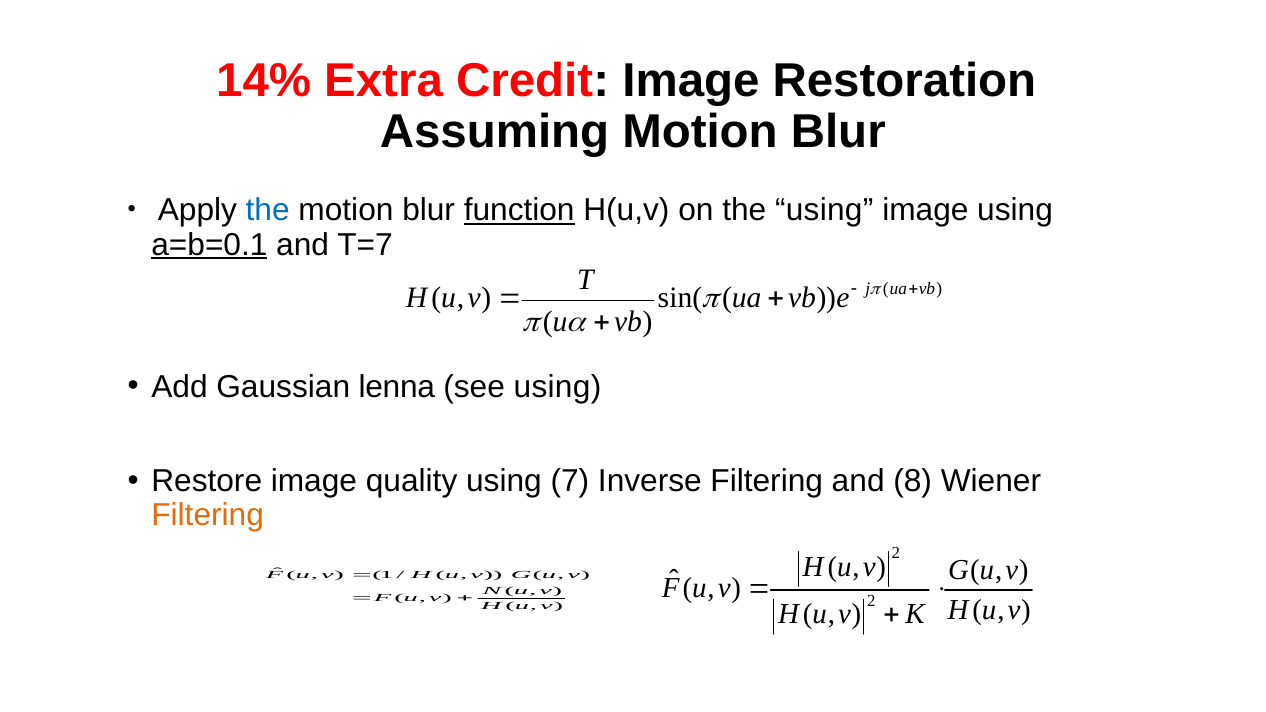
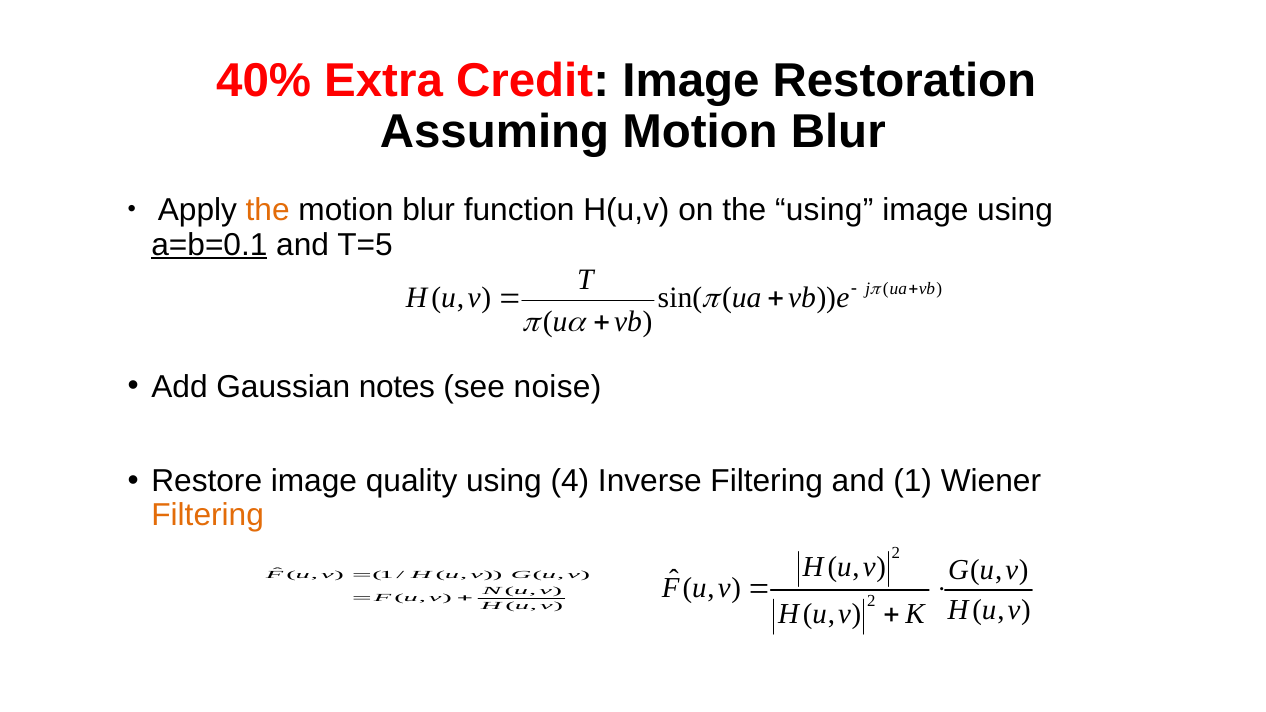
14%: 14% -> 40% (264, 81)
the colour: blue -> orange (268, 210)
function underline: present -> none (519, 210)
T=7: T=7 -> T=5 (365, 245)
lenna: lenna -> notes (397, 387)
see using: using -> noise (557, 387)
7: 7 -> 4 (570, 481)
and 8: 8 -> 1 (913, 481)
